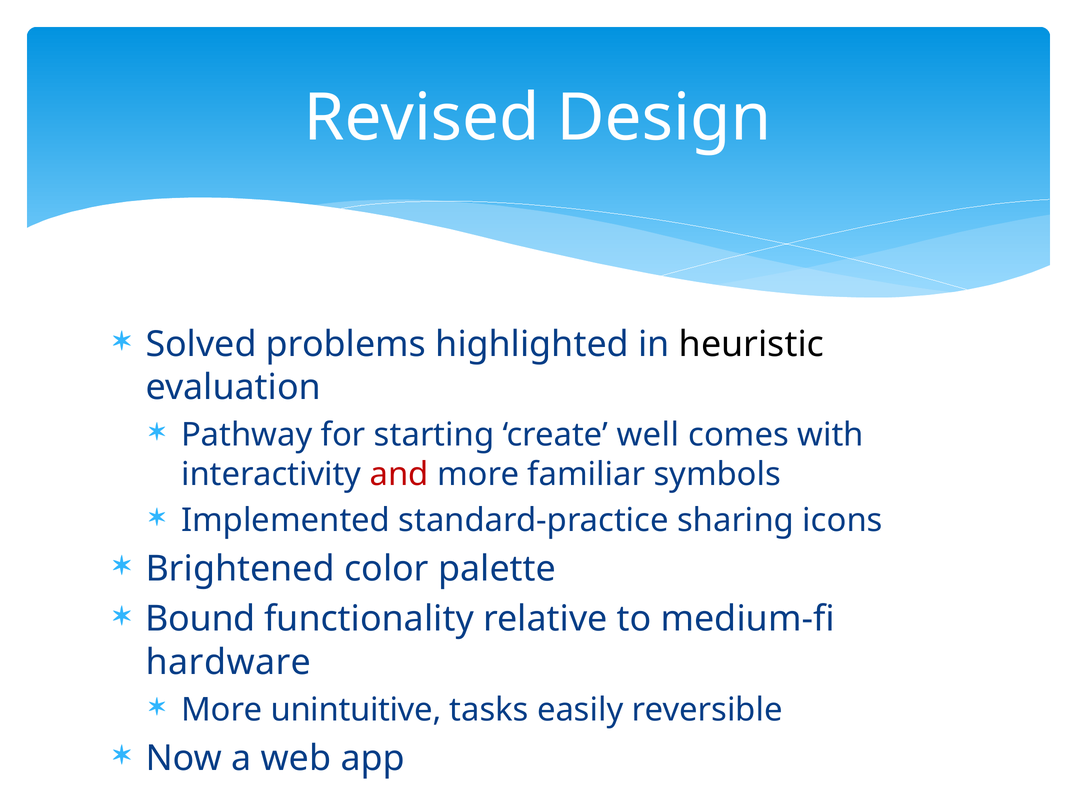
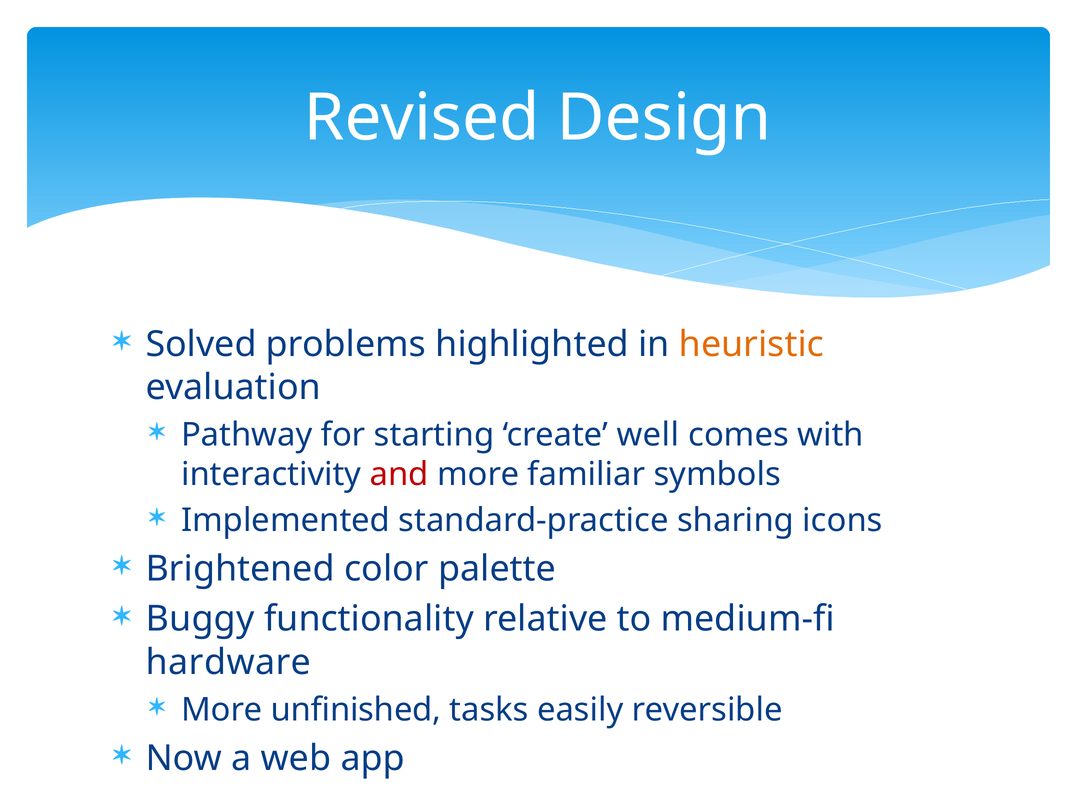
heuristic colour: black -> orange (751, 344)
Bound: Bound -> Buggy (200, 619)
unintuitive: unintuitive -> unfinished (356, 710)
